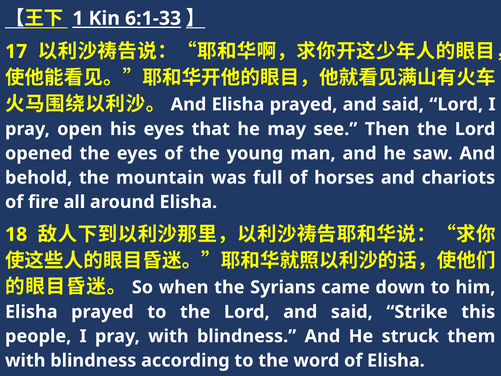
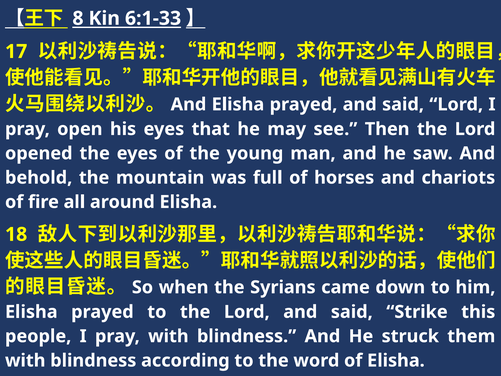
1: 1 -> 8 (78, 18)
